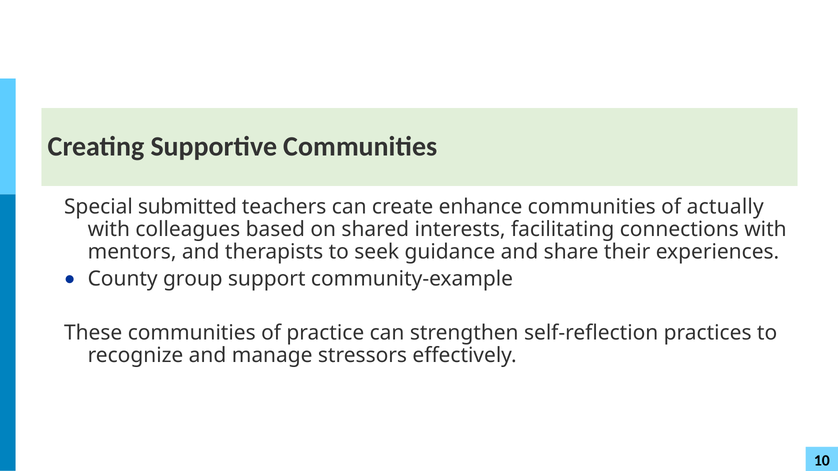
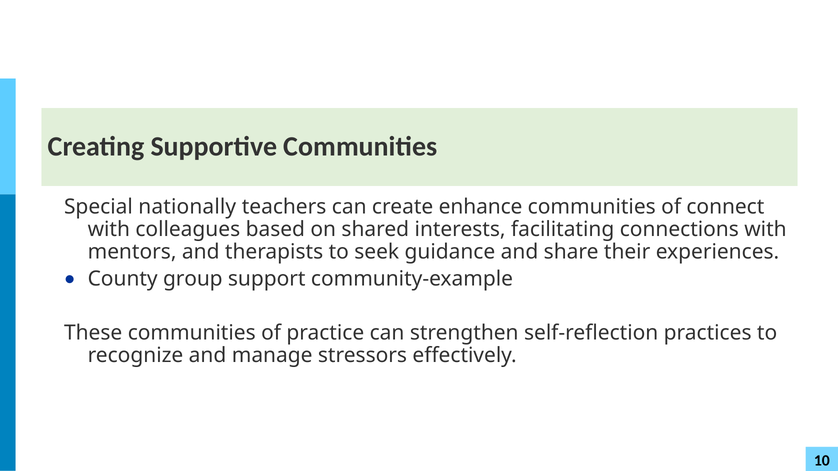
submitted: submitted -> nationally (187, 207)
actually: actually -> connect (725, 207)
